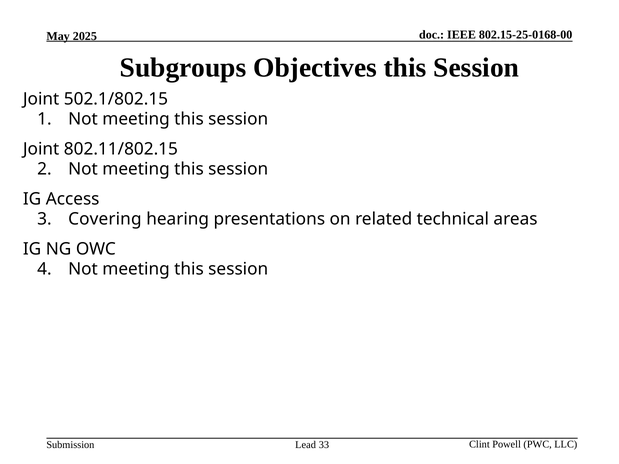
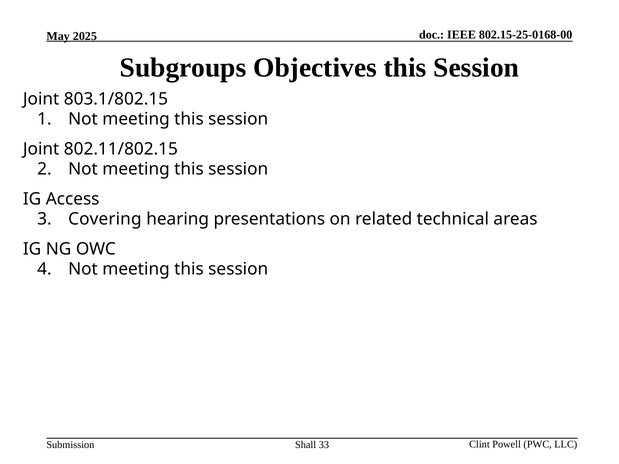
502.1/802.15: 502.1/802.15 -> 803.1/802.15 (116, 99)
Lead: Lead -> Shall (306, 445)
